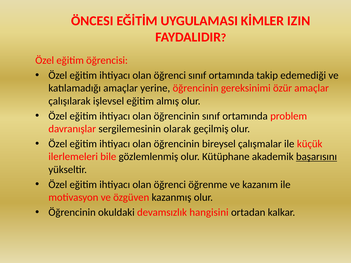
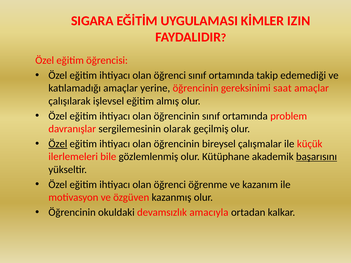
ÖNCESI: ÖNCESI -> SIGARA (92, 21)
özür: özür -> saat (282, 88)
Özel underline: none -> present (58, 144)
hangisini: hangisini -> amacıyla (209, 212)
